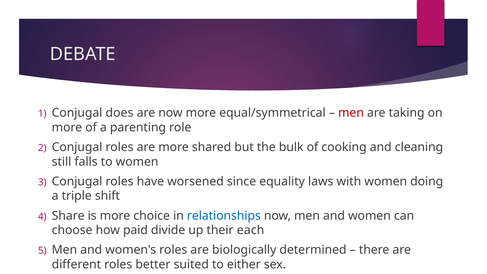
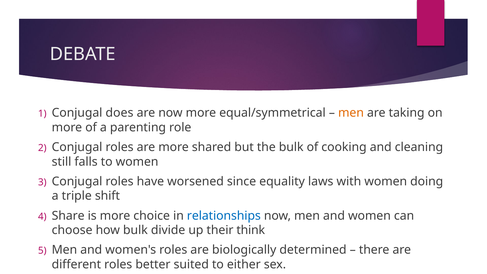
men colour: red -> orange (351, 113)
how paid: paid -> bulk (135, 230)
each: each -> think (251, 230)
